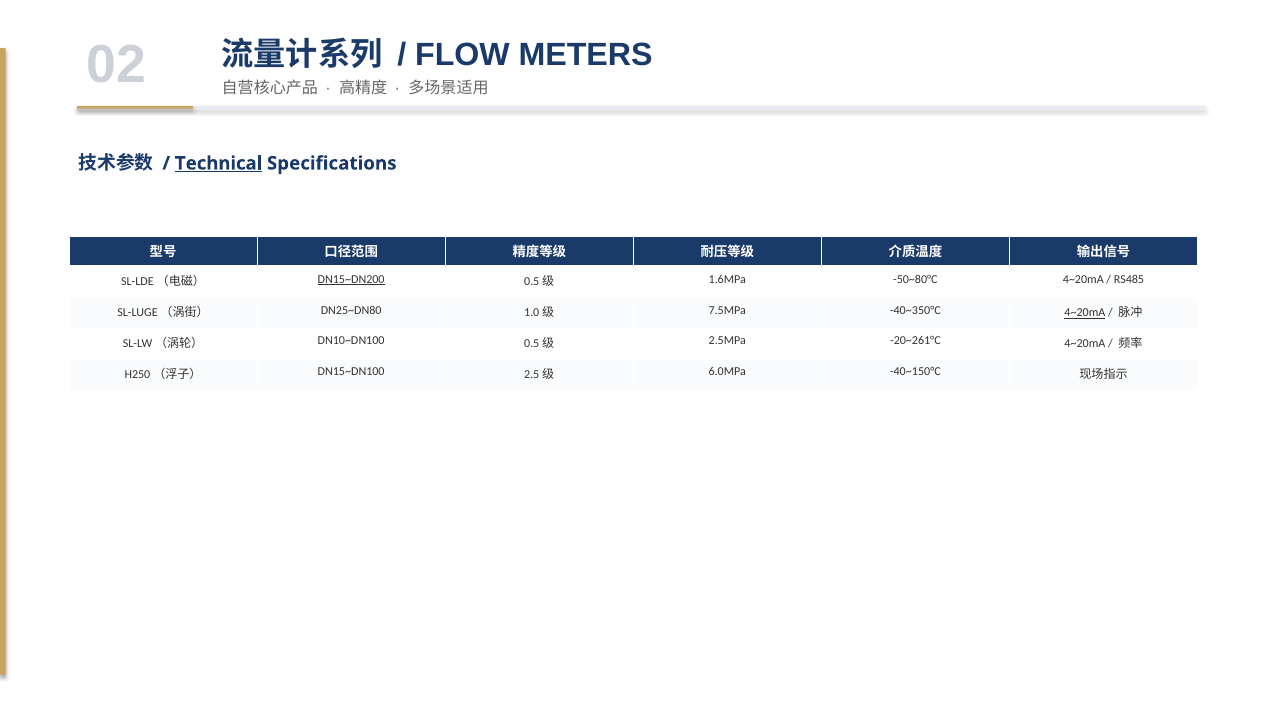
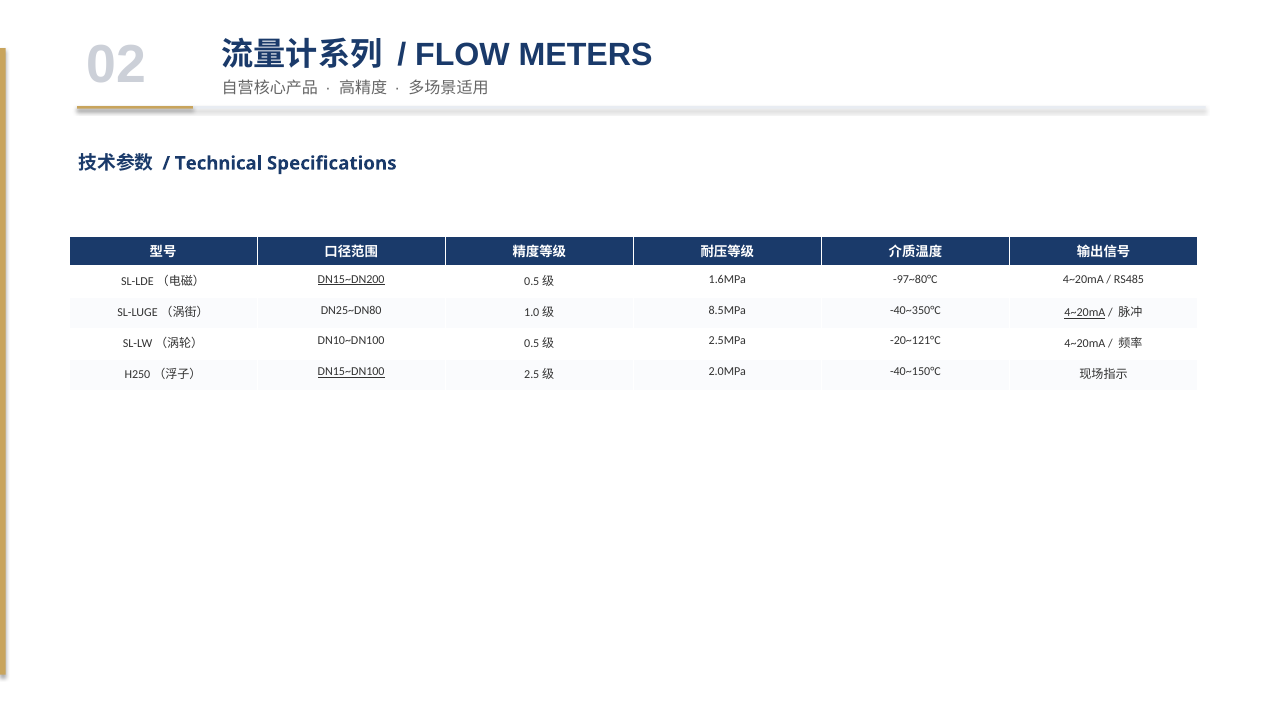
Technical underline: present -> none (219, 163)
-50~80°C: -50~80°C -> -97~80°C (915, 279)
7.5MPa: 7.5MPa -> 8.5MPa (727, 310)
-20~261°C: -20~261°C -> -20~121°C (915, 341)
DN15~DN100 underline: none -> present (351, 372)
6.0MPa: 6.0MPa -> 2.0MPa (727, 372)
